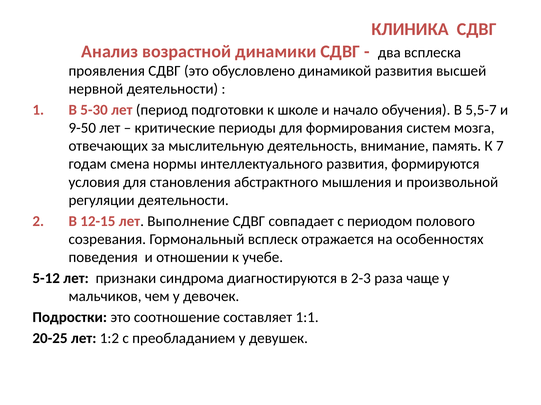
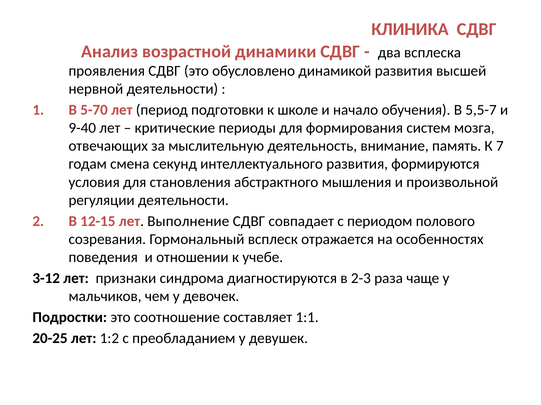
5-30: 5-30 -> 5-70 (94, 110)
9-50: 9-50 -> 9-40 (82, 128)
нормы: нормы -> секунд (175, 164)
5-12: 5-12 -> 3-12 (46, 279)
